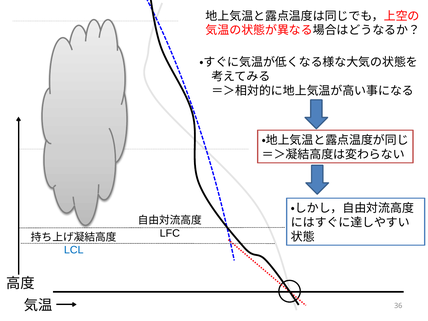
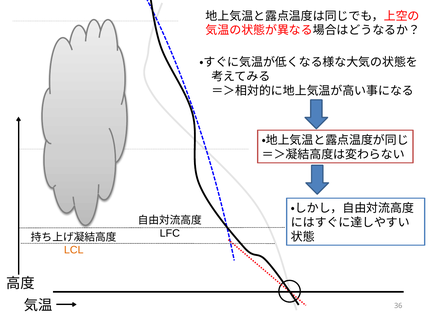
LCL colour: blue -> orange (74, 250)
